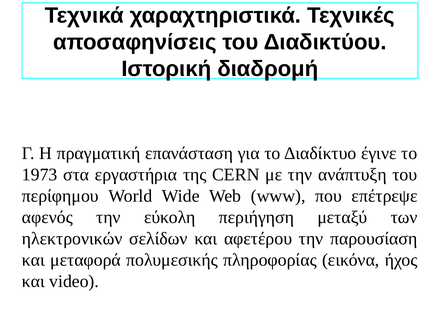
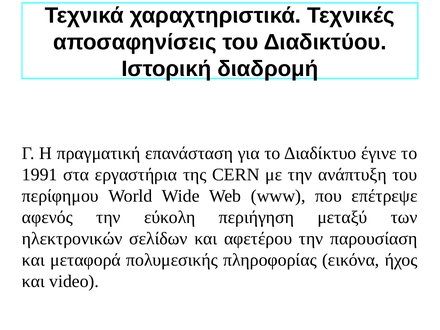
1973: 1973 -> 1991 (40, 175)
